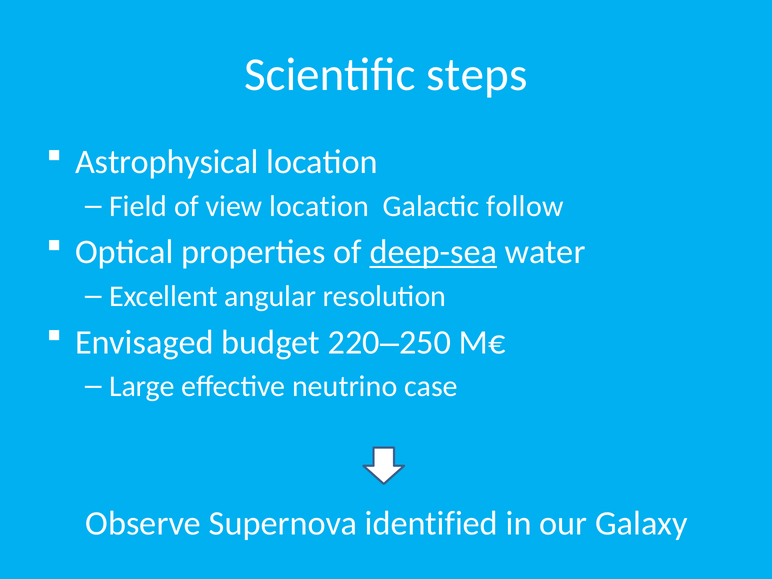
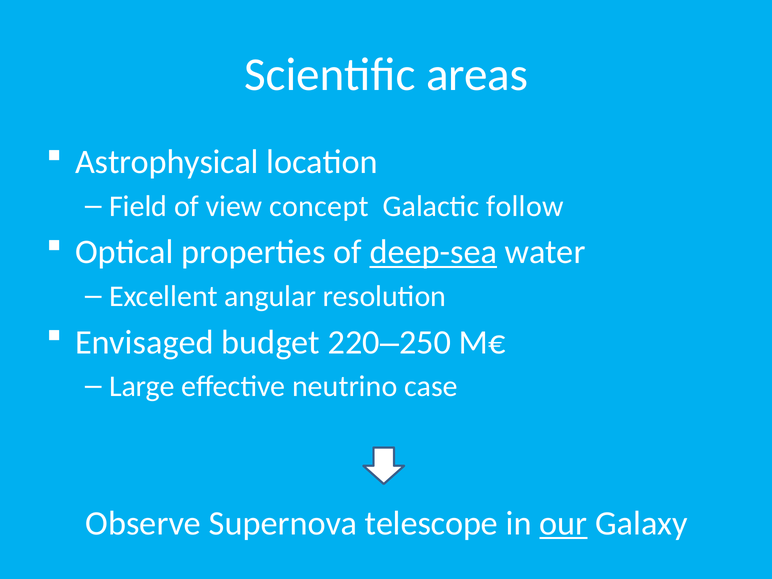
steps: steps -> areas (477, 75)
view location: location -> concept (319, 206)
identified: identified -> telescope (431, 523)
our underline: none -> present (563, 523)
